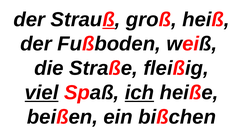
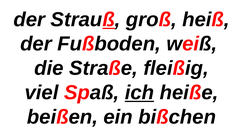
viel underline: present -> none (42, 92)
